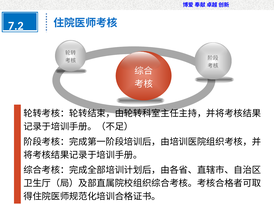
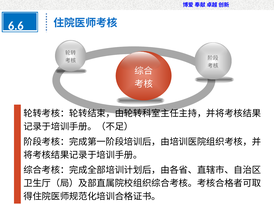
7.2: 7.2 -> 6.6 (16, 26)
